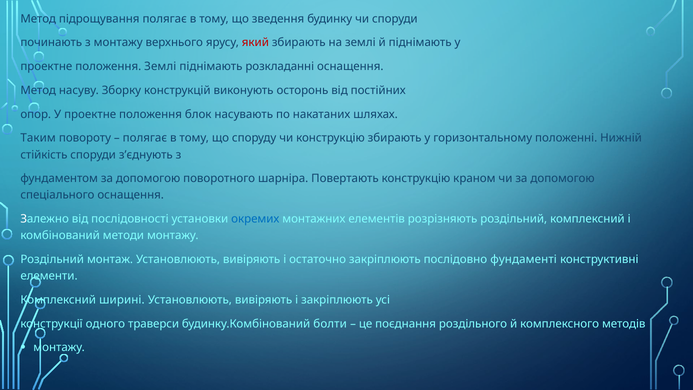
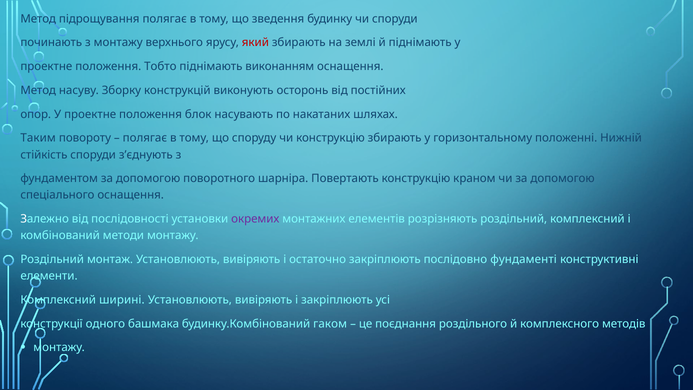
положення Землі: Землі -> Тобто (160, 67)
розкладанні: розкладанні -> виконанням (280, 67)
окремих colour: blue -> purple (255, 219)
траверси: траверси -> башмака (154, 324)
болти: болти -> гаком (330, 324)
